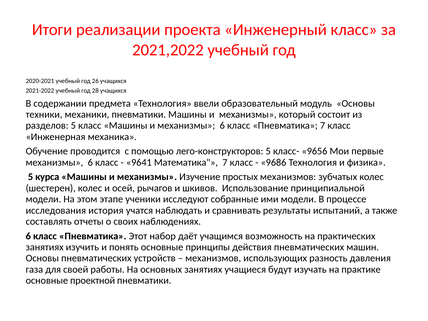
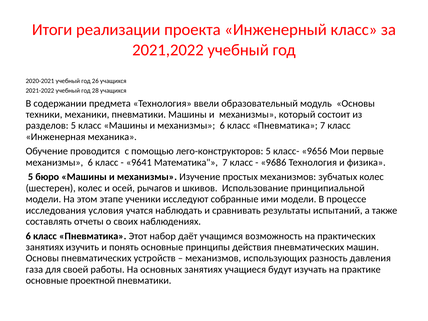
курса: курса -> бюро (47, 177)
история: история -> условия (106, 210)
